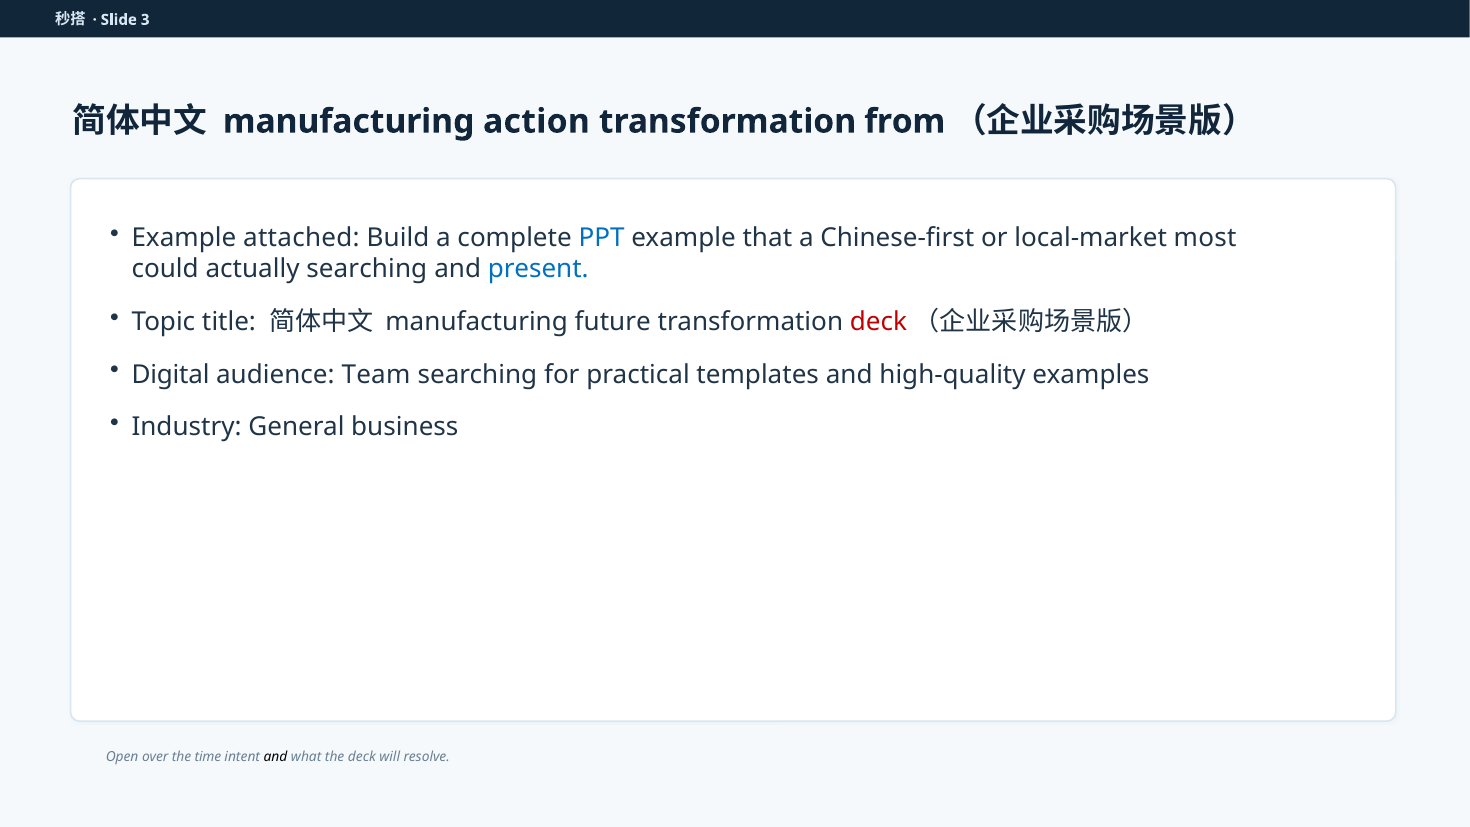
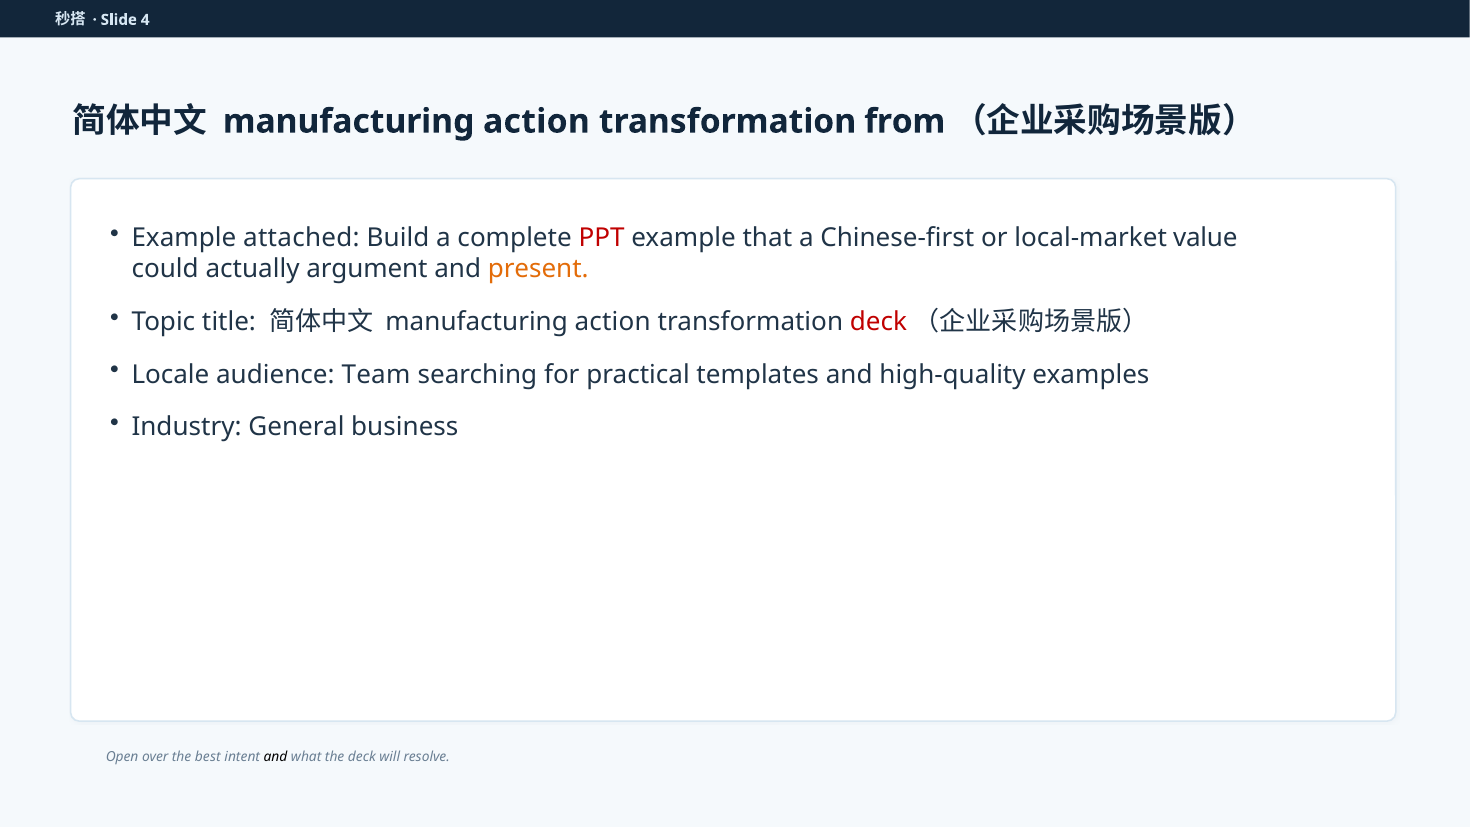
3: 3 -> 4 (145, 20)
PPT colour: blue -> red (602, 238)
most: most -> value (1205, 238)
actually searching: searching -> argument (367, 269)
present colour: blue -> orange (538, 269)
future: future -> action (613, 322)
Digital: Digital -> Locale (170, 375)
time: time -> best (208, 757)
